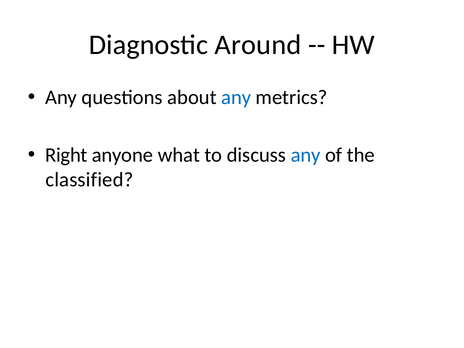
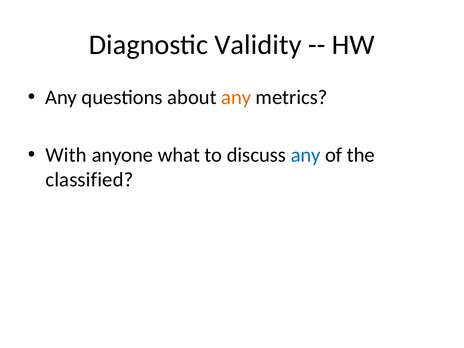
Around: Around -> Validity (258, 45)
any colour: blue -> orange (236, 97)
Right: Right -> With (66, 155)
